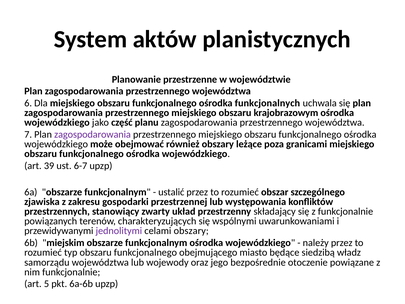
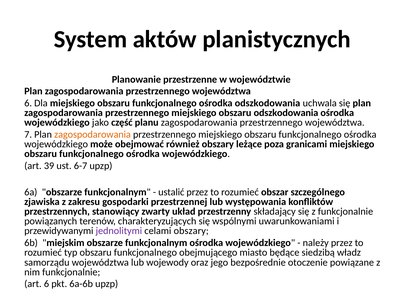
ośrodka funkcjonalnych: funkcjonalnych -> odszkodowania (267, 103)
obszaru krajobrazowym: krajobrazowym -> odszkodowania (286, 113)
zagospodarowania colour: purple -> orange (93, 134)
art 5: 5 -> 6 (46, 284)
